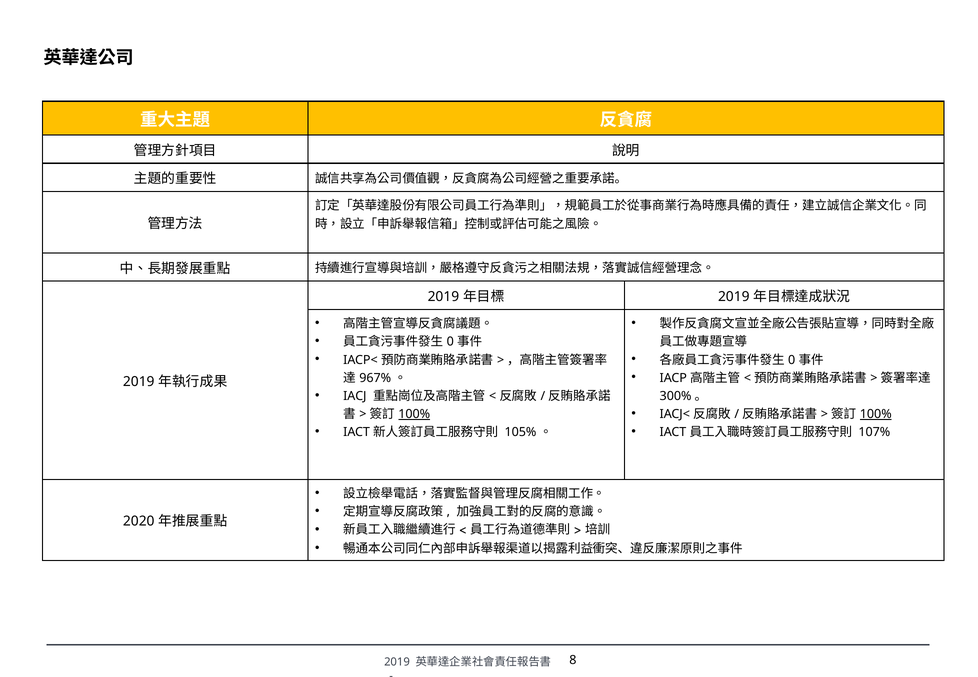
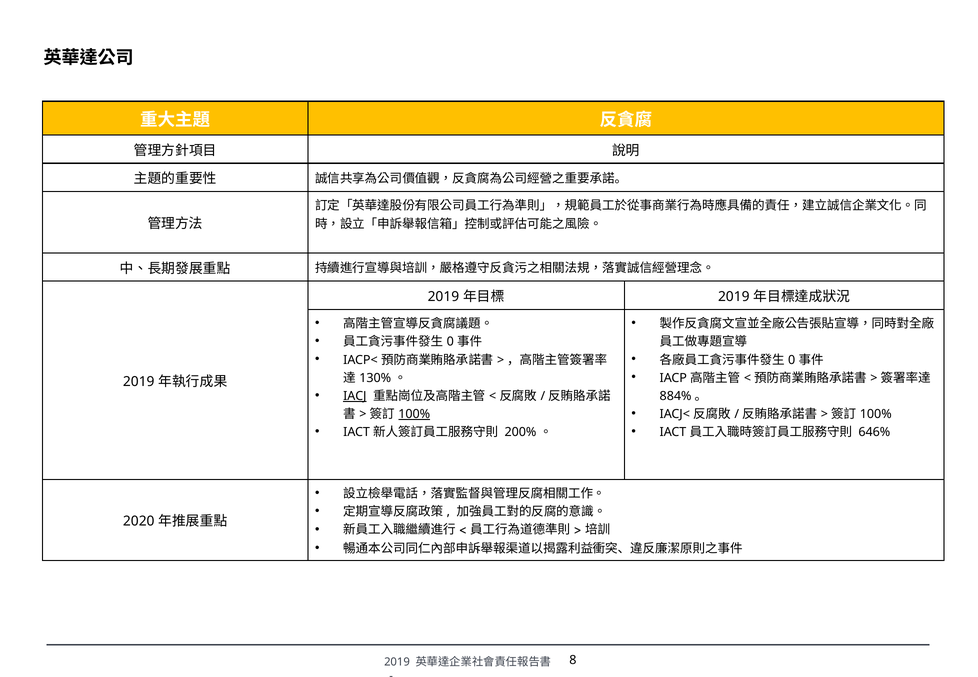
967%: 967% -> 130% (375, 378)
IACJ underline: none -> present (355, 396)
300%: 300% -> 884% (676, 396)
100% underline: present -> none (876, 414)
105%: 105% -> 200% (520, 432)
107%: 107% -> 646% (874, 432)
